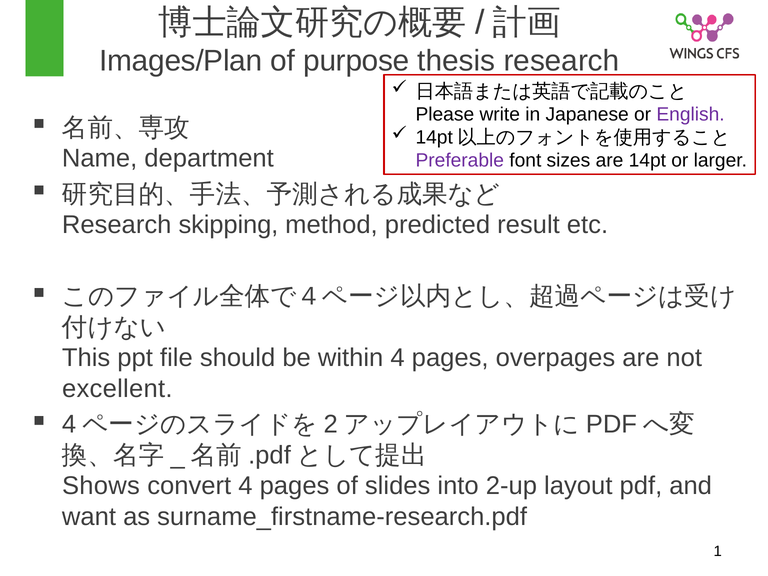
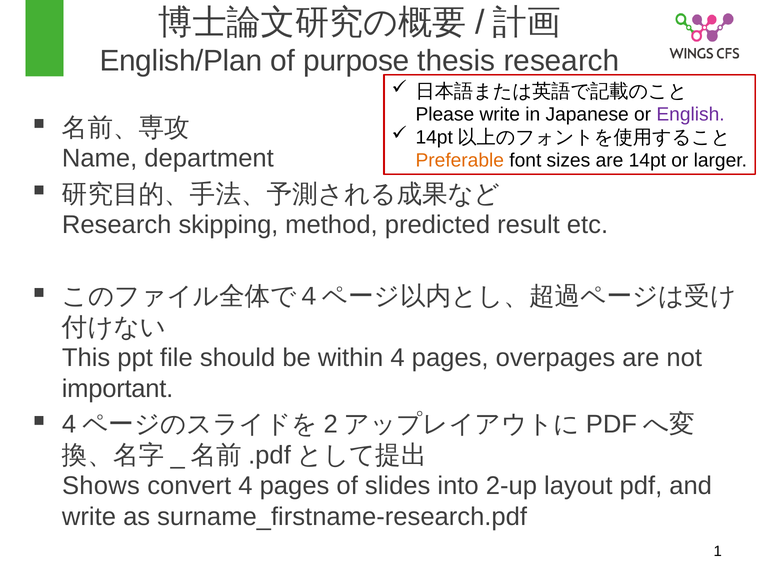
Images/Plan: Images/Plan -> English/Plan (181, 61)
Preferable colour: purple -> orange (460, 160)
excellent: excellent -> important (118, 389)
want: want -> write (89, 517)
